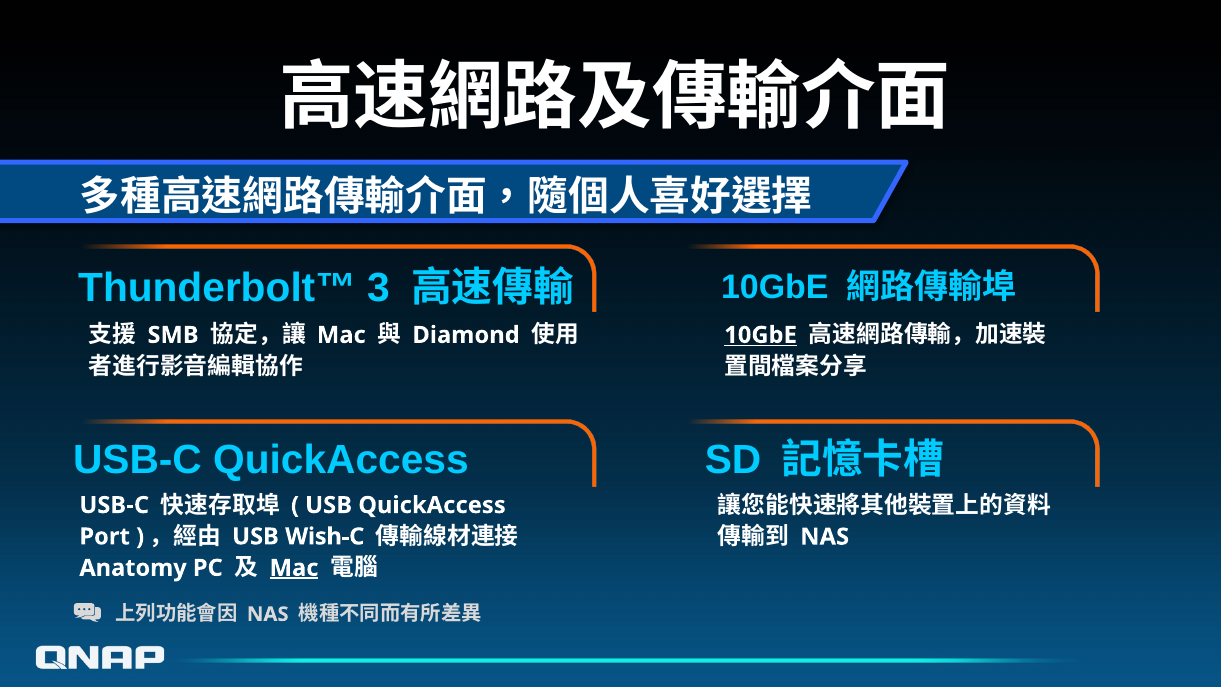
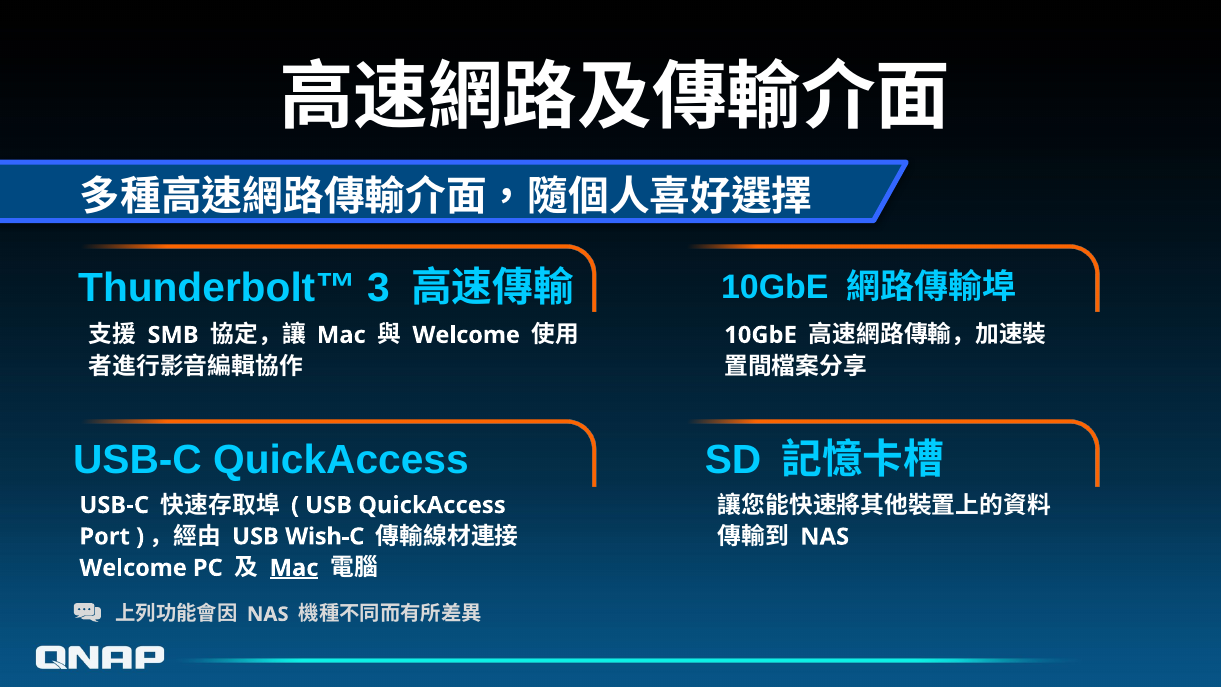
Diamond: Diamond -> Welcome (466, 335)
10GbE underline: present -> none (761, 335)
Anatomy: Anatomy -> Welcome (133, 568)
